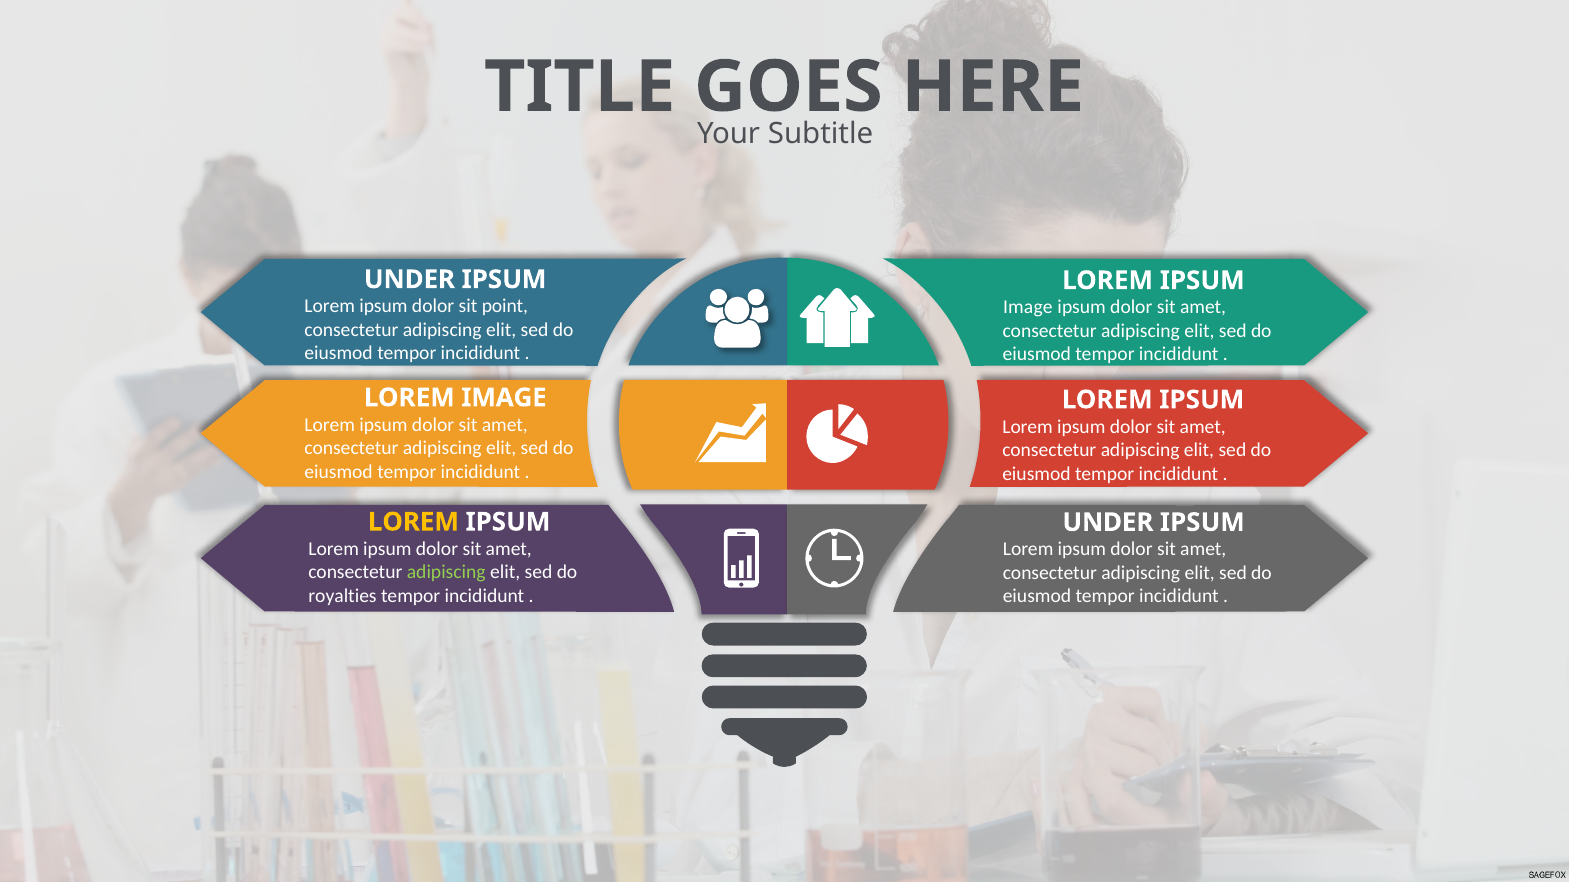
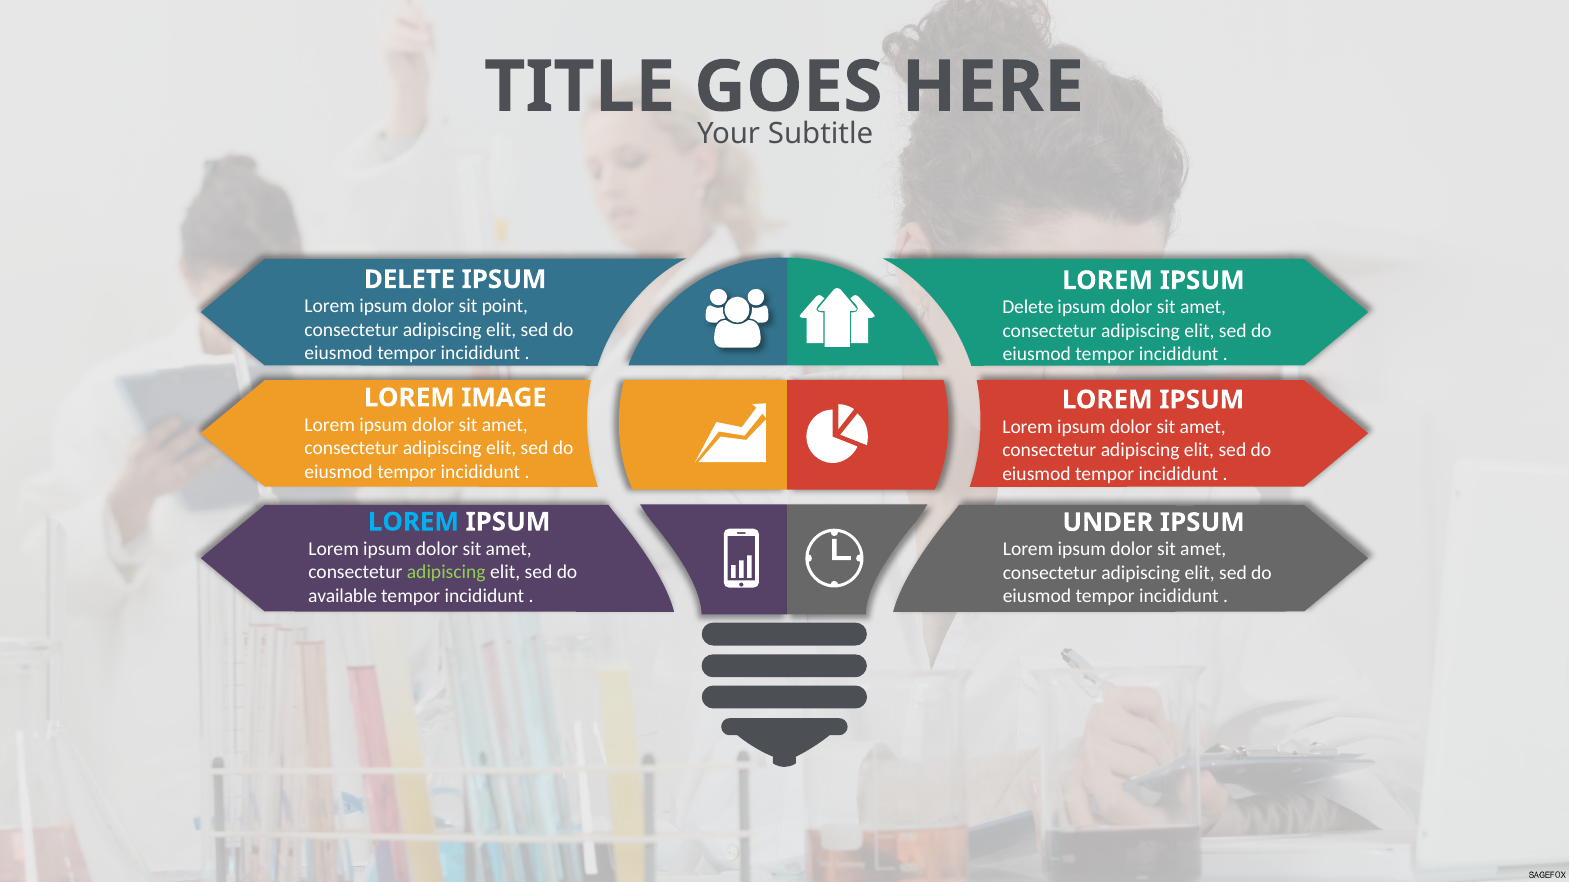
UNDER: UNDER -> DELETE (410, 280)
Image: Image -> Delete (1028, 308)
LOREM colour: yellow -> light blue (413, 522)
royalties: royalties -> available (343, 596)
